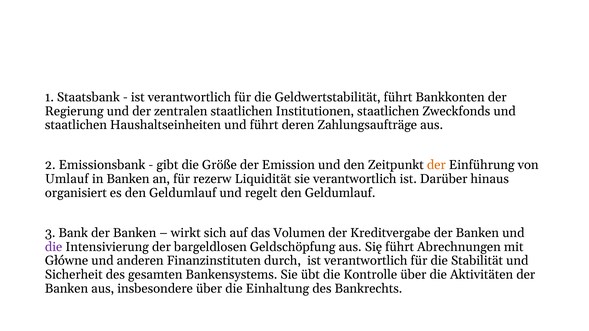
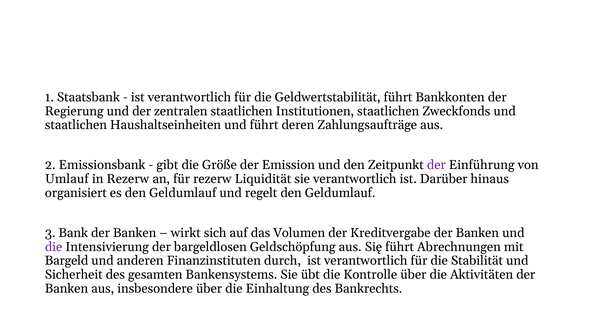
der colour: orange -> purple (436, 165)
in Banken: Banken -> Rezerw (128, 179)
Główne: Główne -> Bargeld (67, 261)
